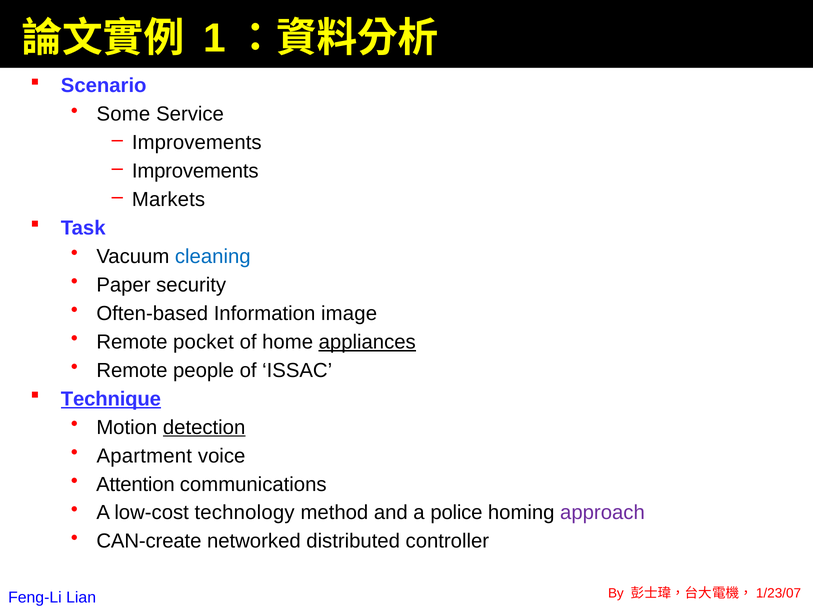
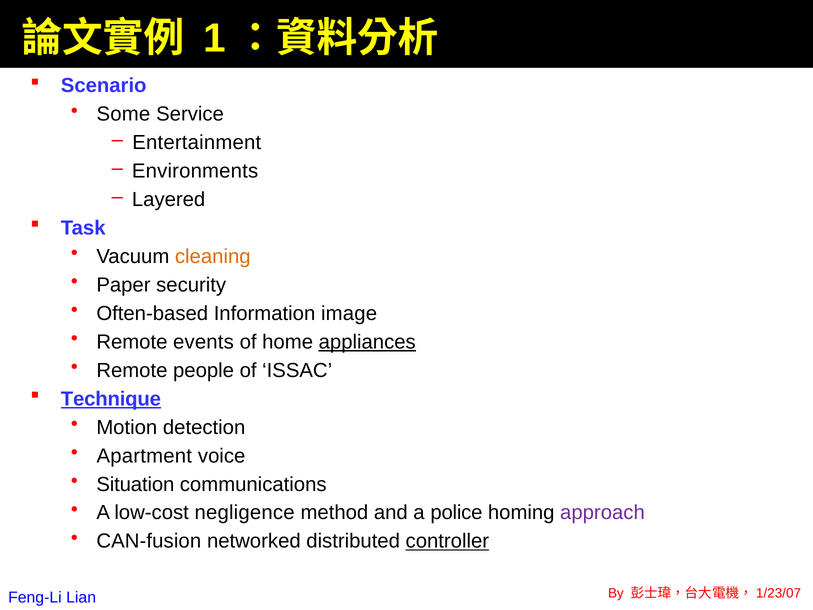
Improvements: Improvements -> Entertainment (197, 143)
Improvements: Improvements -> Environments (195, 171)
Markets: Markets -> Layered (169, 200)
cleaning colour: blue -> orange (213, 256)
pocket: pocket -> events (203, 342)
detection underline: present -> none (204, 427)
Attention: Attention -> Situation (135, 484)
technology: technology -> negligence (245, 513)
CAN-create: CAN-create -> CAN-fusion (149, 541)
controller underline: none -> present (447, 541)
